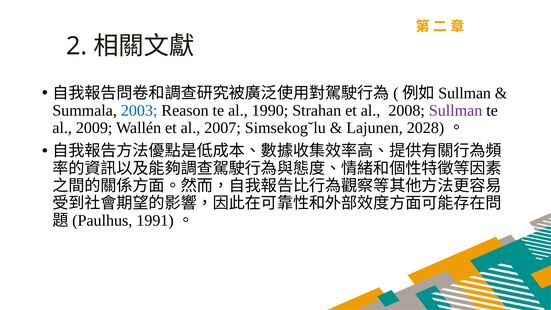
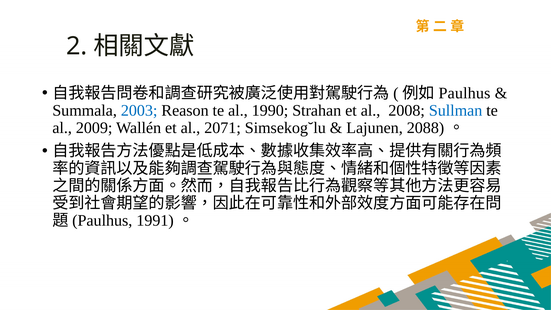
Sullman: Sullman -> Paulhus (464, 93)
Sullman colour: purple -> blue (456, 111)
2007: 2007 -> 2071 (223, 128)
2028: 2028 -> 2088 (425, 128)
